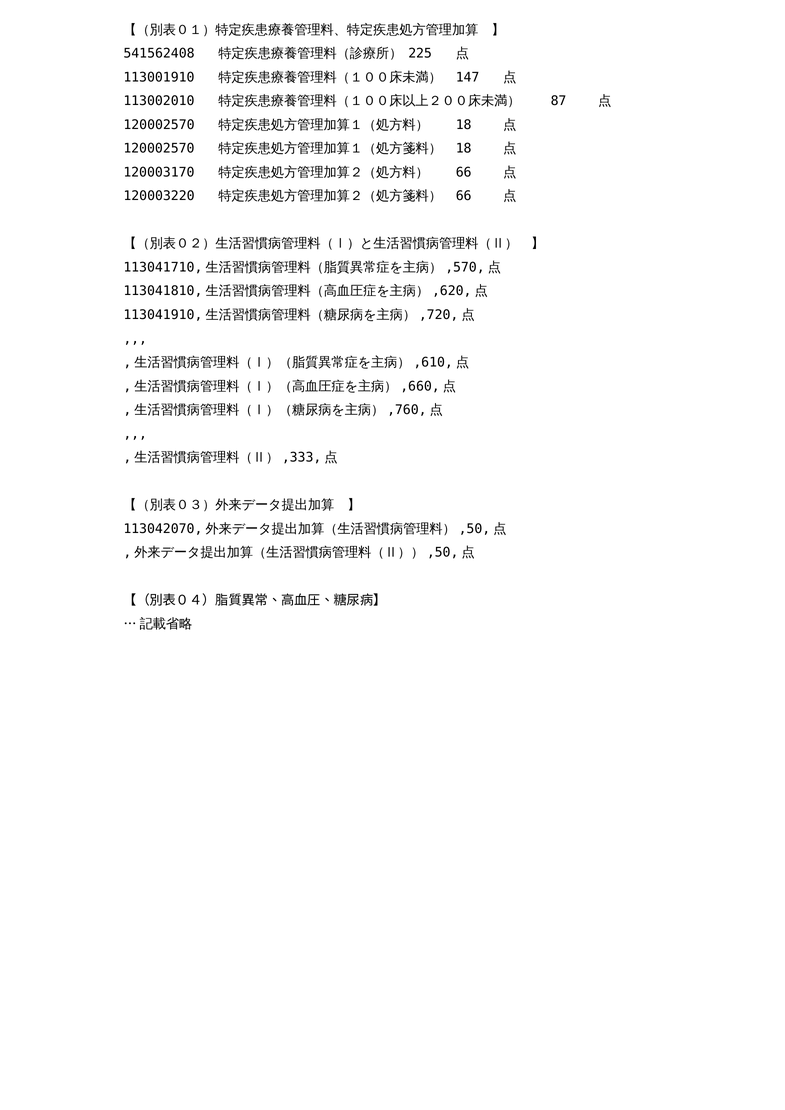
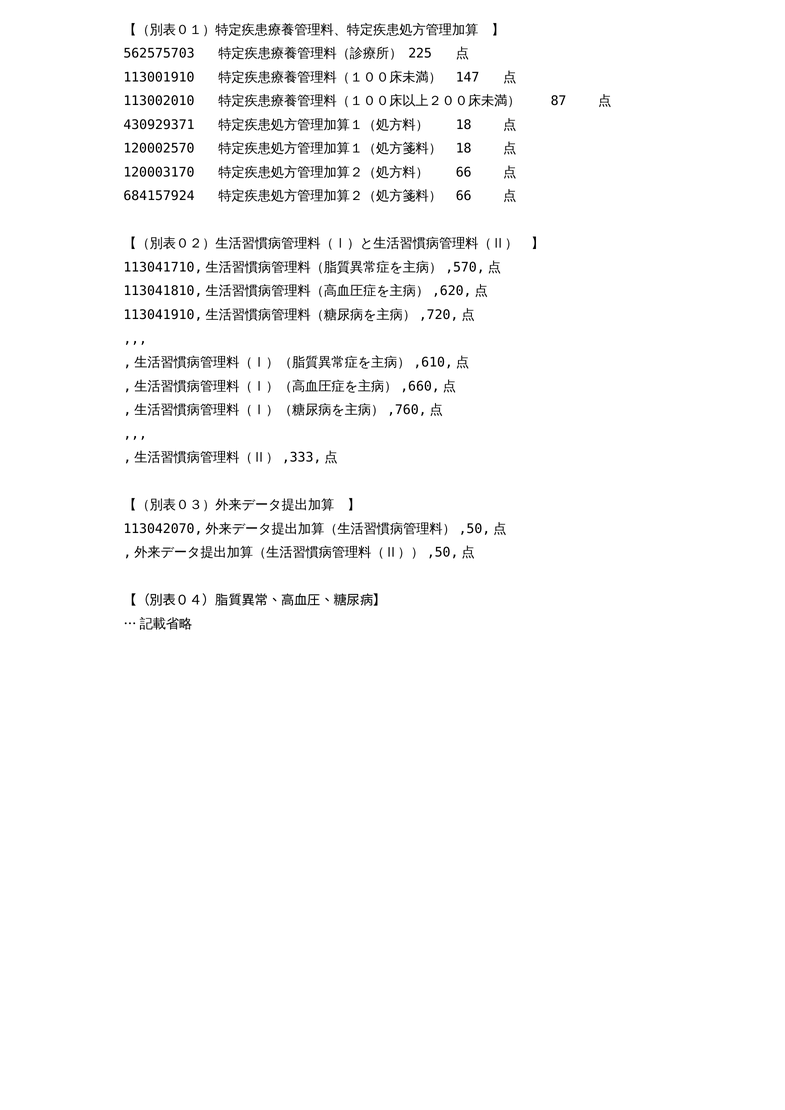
541562408: 541562408 -> 562575703 (159, 53)
120002570: 120002570 -> 430929371 (159, 125)
120003220: 120003220 -> 684157924 (159, 196)
